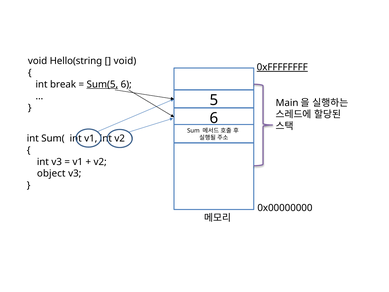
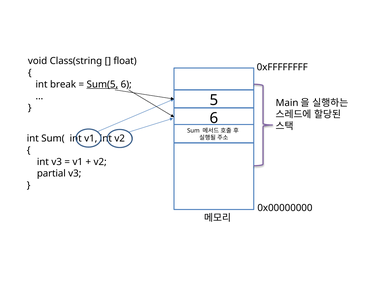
Hello(string: Hello(string -> Class(string (76, 61)
void: void -> float (125, 61)
0xFFFFFFFF underline: present -> none (282, 67)
object: object -> partial (51, 173)
